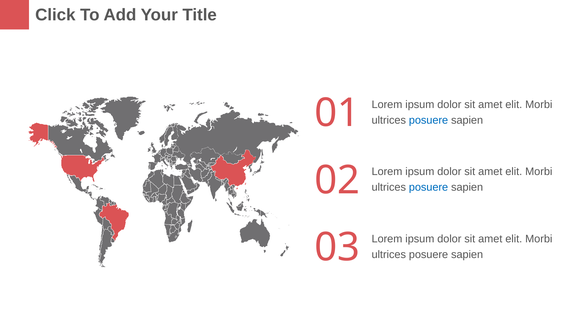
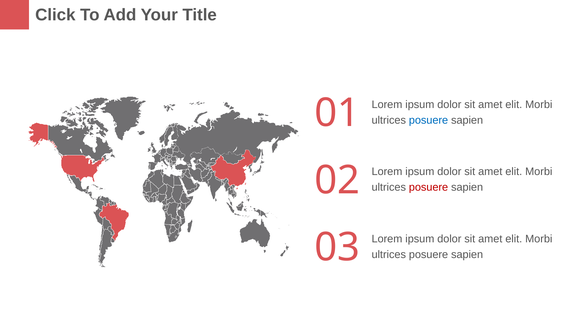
posuere colour: blue -> red (429, 187)
